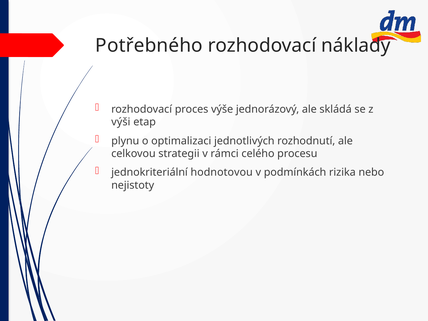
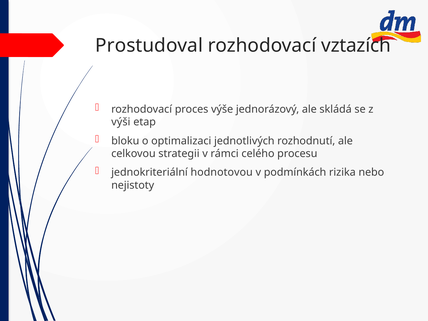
Potřebného: Potřebného -> Prostudoval (149, 45)
náklady: náklady -> vztazích (356, 45)
plynu: plynu -> bloku (125, 141)
